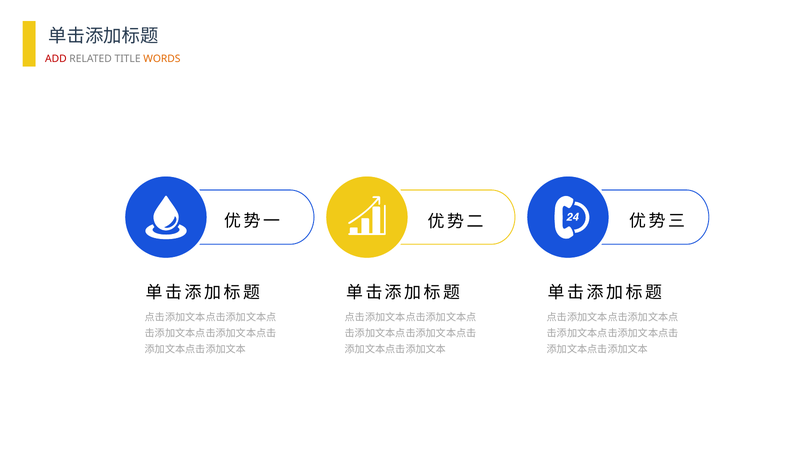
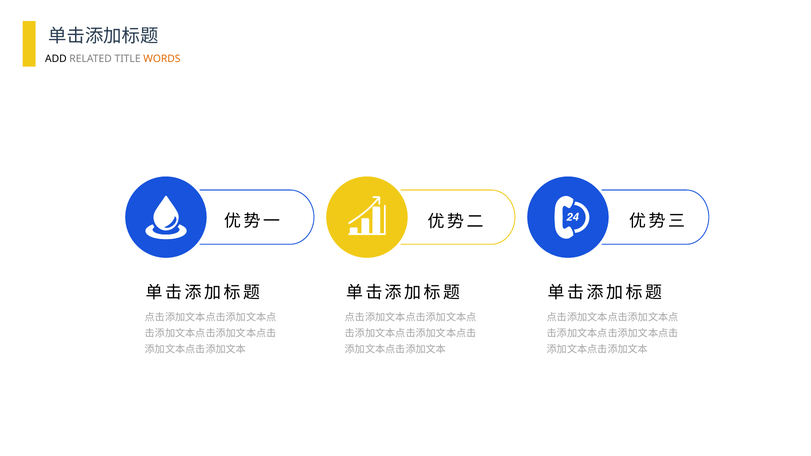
ADD colour: red -> black (56, 59)
